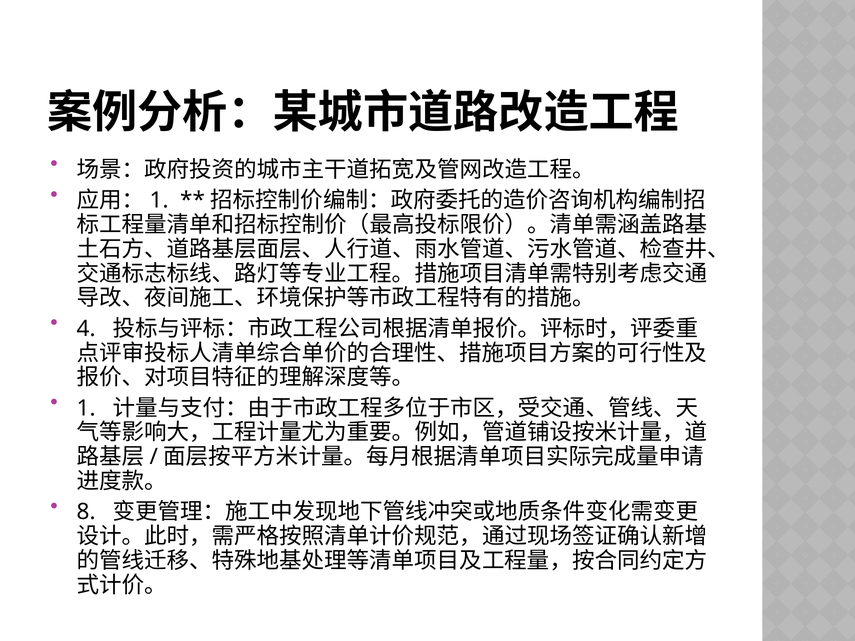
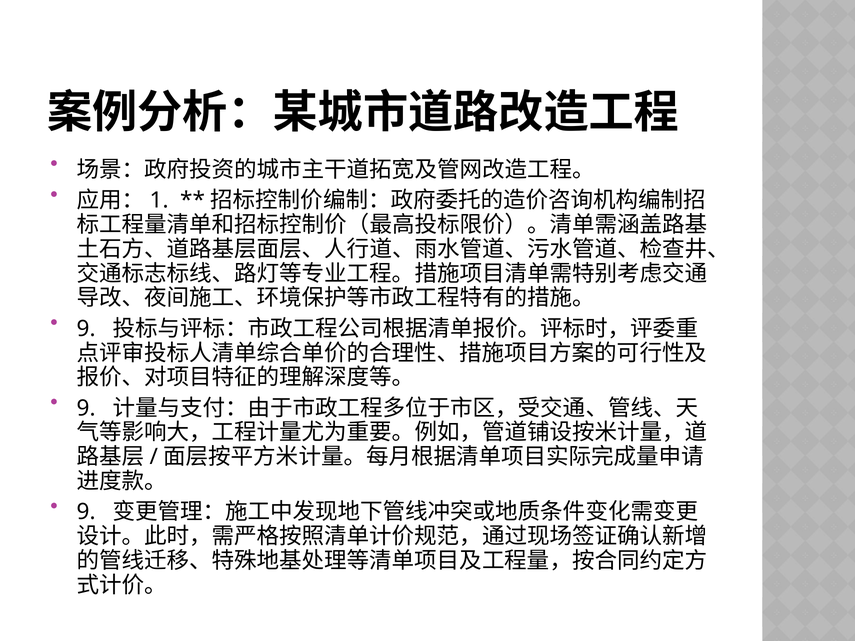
4: 4 -> 9 (86, 329)
1: 1 -> 9 (86, 408)
8: 8 -> 9 (86, 512)
